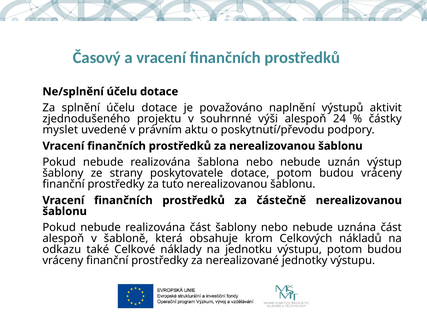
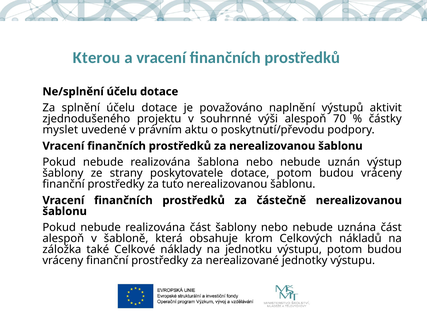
Časový: Časový -> Kterou (97, 58)
24: 24 -> 70 (340, 119)
odkazu: odkazu -> záložka (62, 250)
